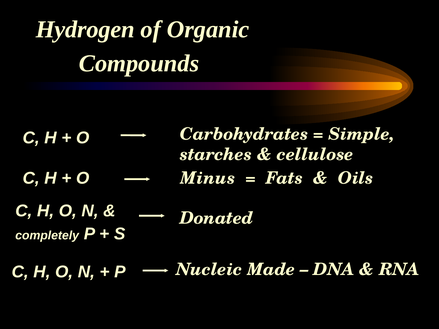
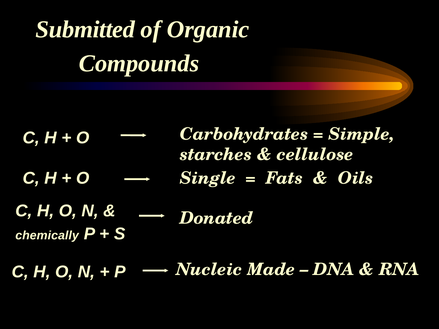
Hydrogen: Hydrogen -> Submitted (85, 29)
Minus: Minus -> Single (208, 178)
completely: completely -> chemically (47, 236)
